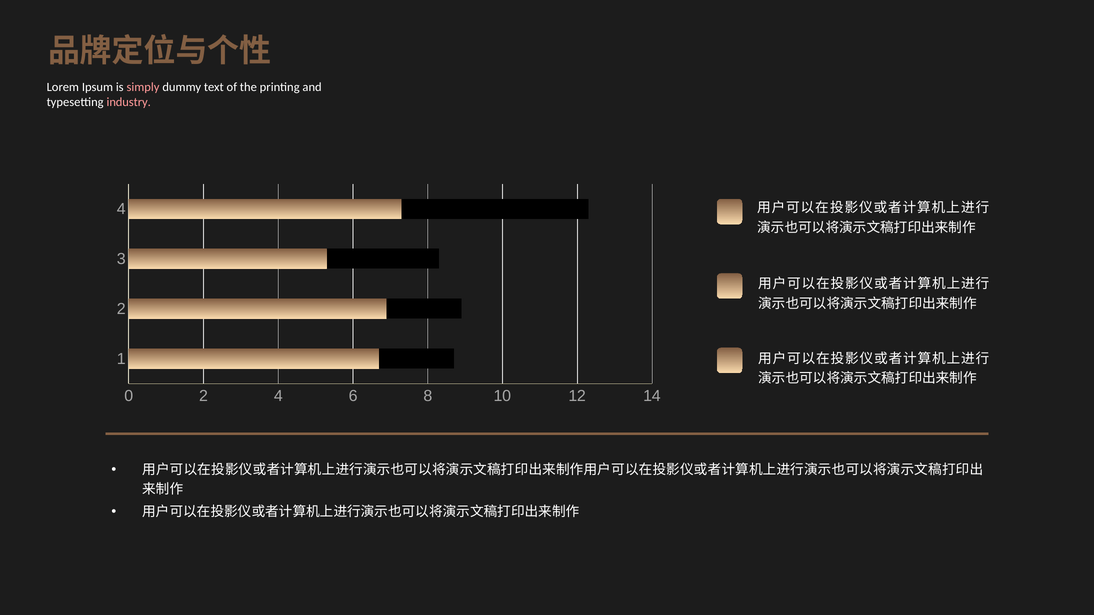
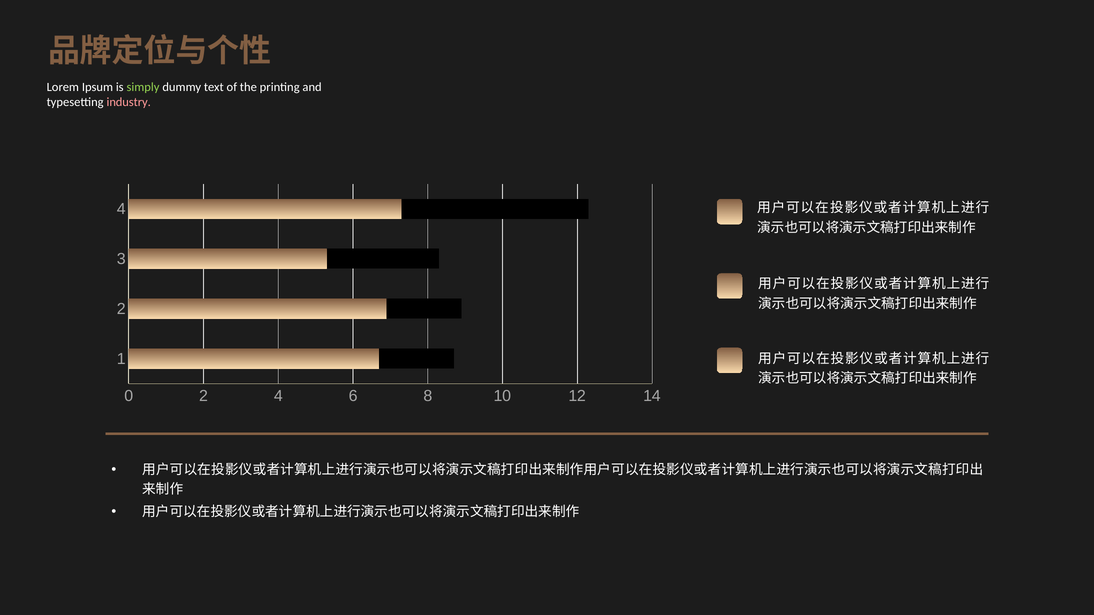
simply colour: pink -> light green (143, 87)
